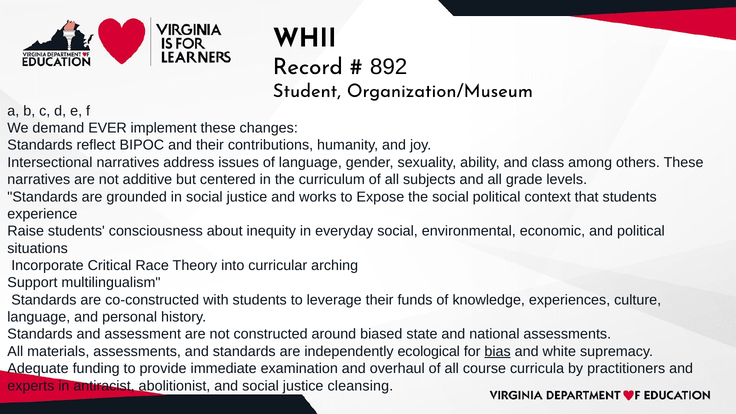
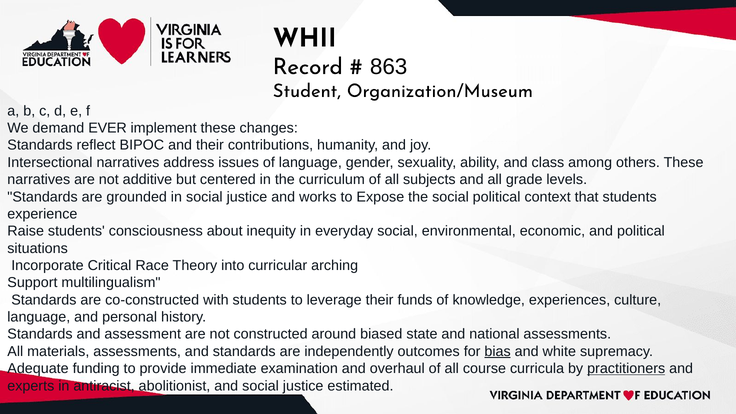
892: 892 -> 863 (389, 67)
ecological: ecological -> outcomes (429, 351)
practitioners underline: none -> present (626, 369)
cleansing: cleansing -> estimated (360, 386)
